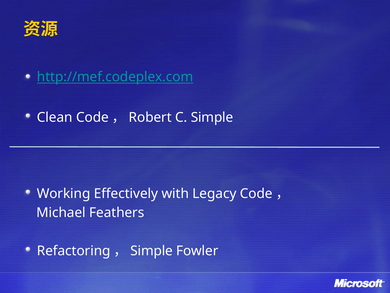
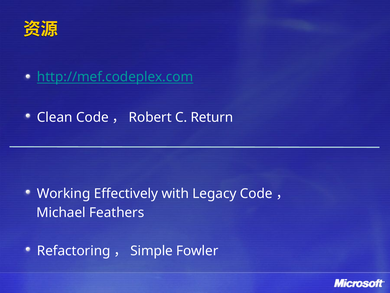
C Simple: Simple -> Return (212, 117)
